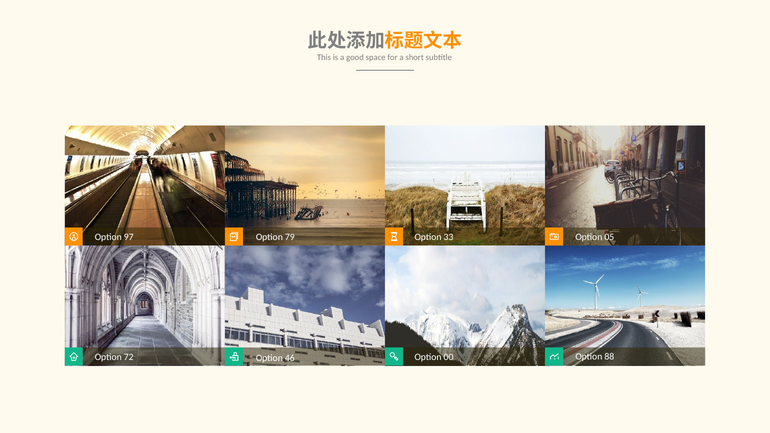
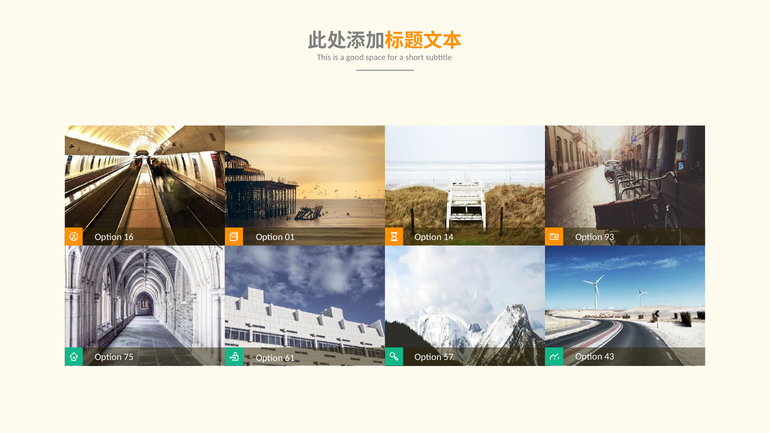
97: 97 -> 16 (129, 237)
79: 79 -> 01 (290, 237)
33: 33 -> 14 (449, 237)
05: 05 -> 93 (609, 237)
88: 88 -> 43 (609, 357)
00: 00 -> 57 (449, 357)
72: 72 -> 75 (129, 357)
46: 46 -> 61 (290, 358)
